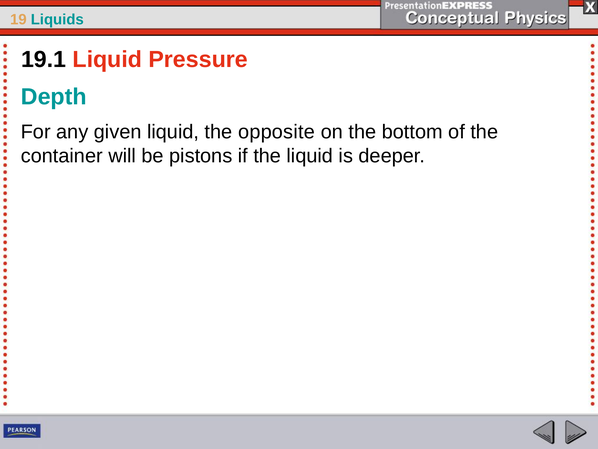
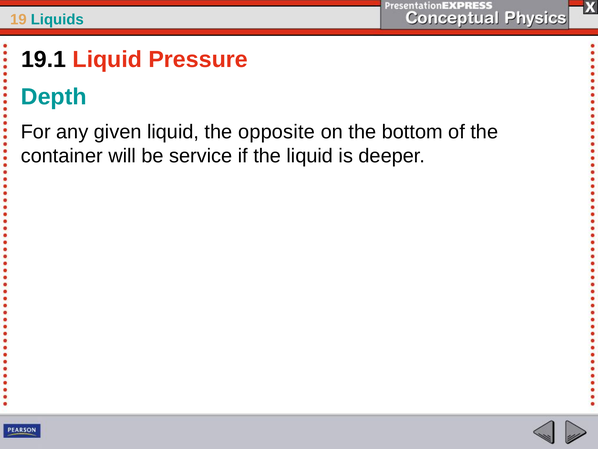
pistons: pistons -> service (201, 156)
